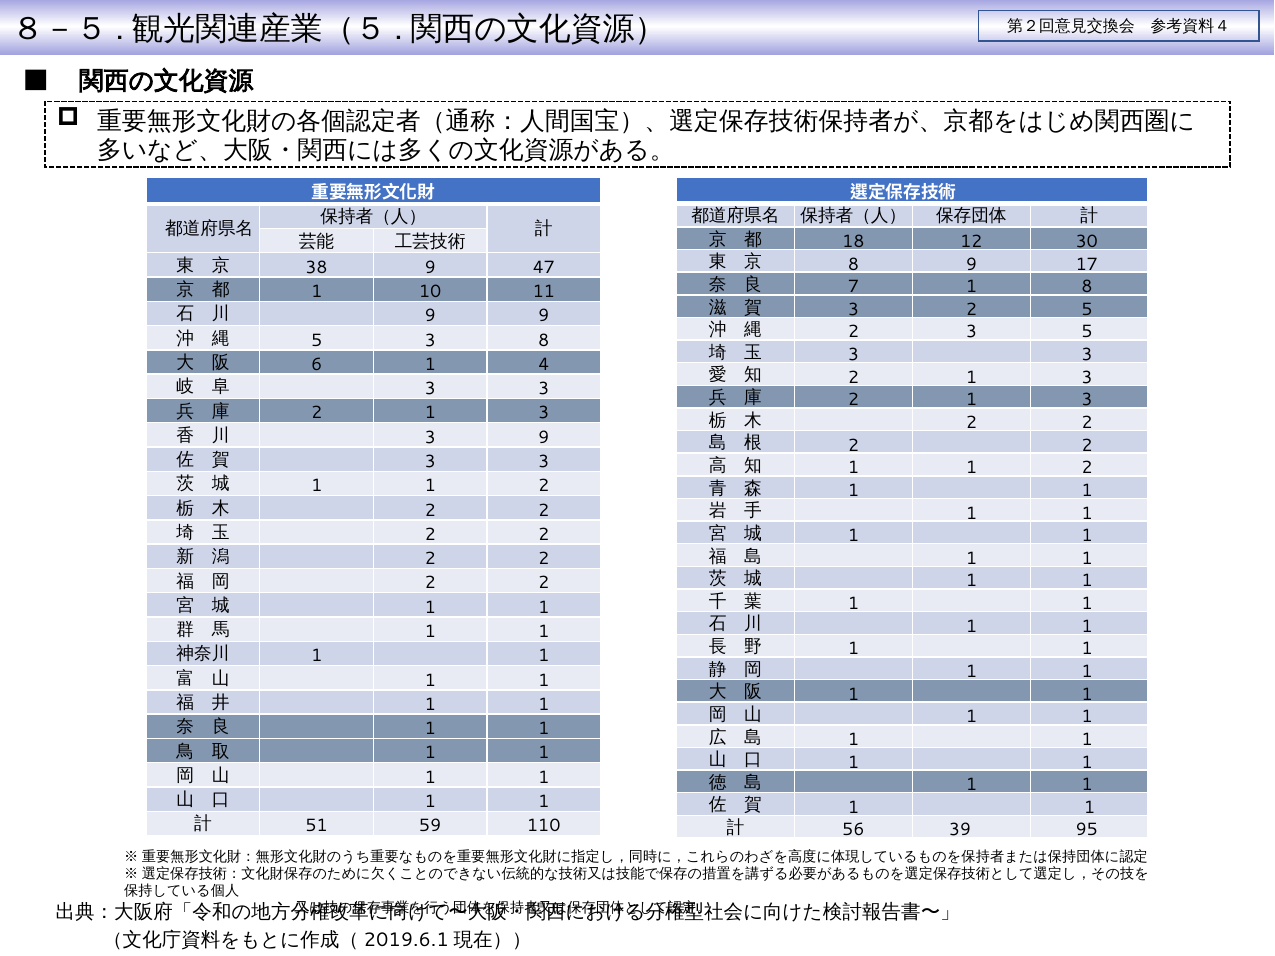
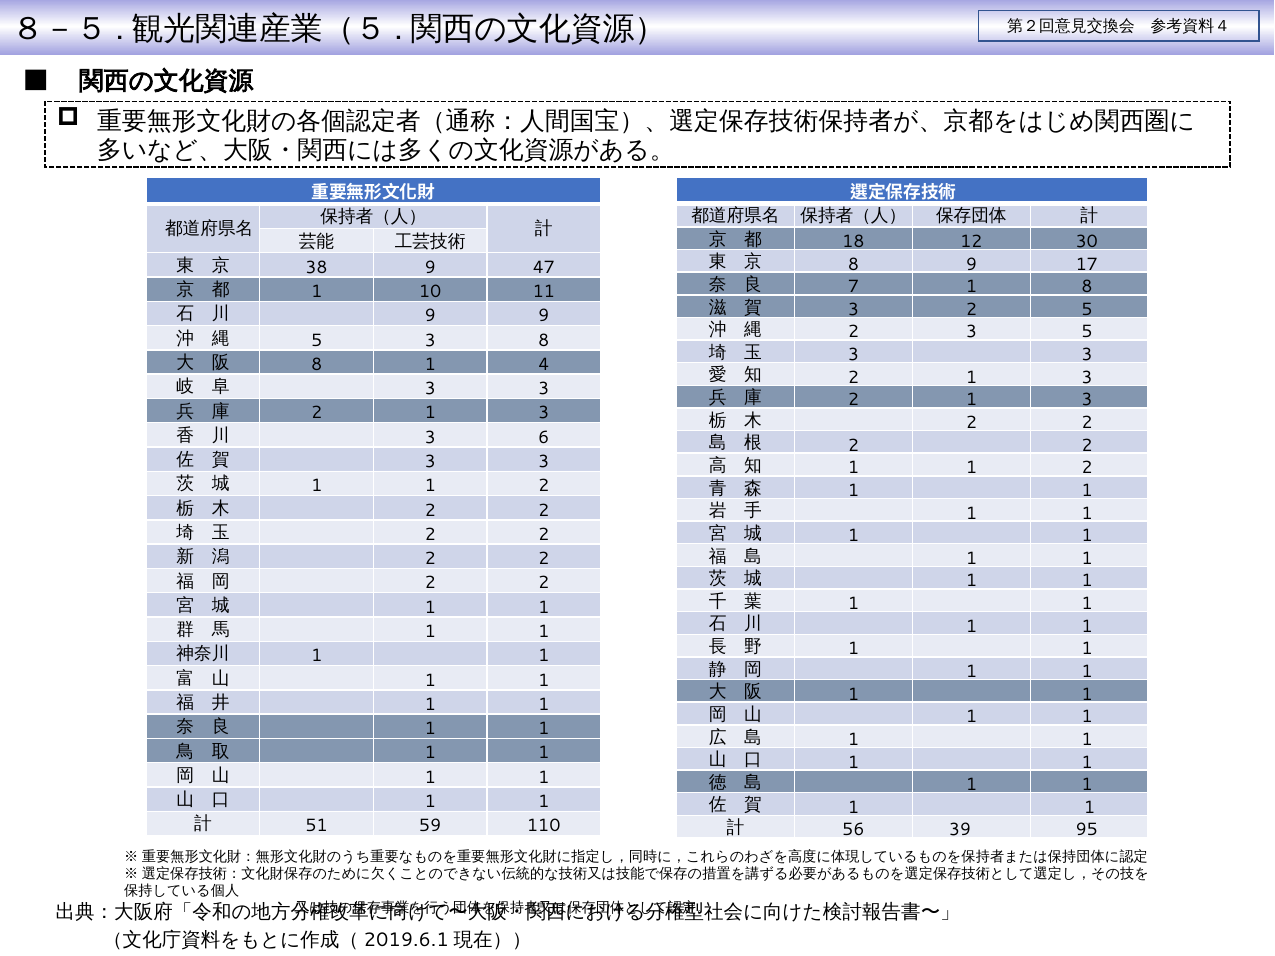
6: 6 -> 8 (317, 365)
3 9: 9 -> 6 (544, 437)
